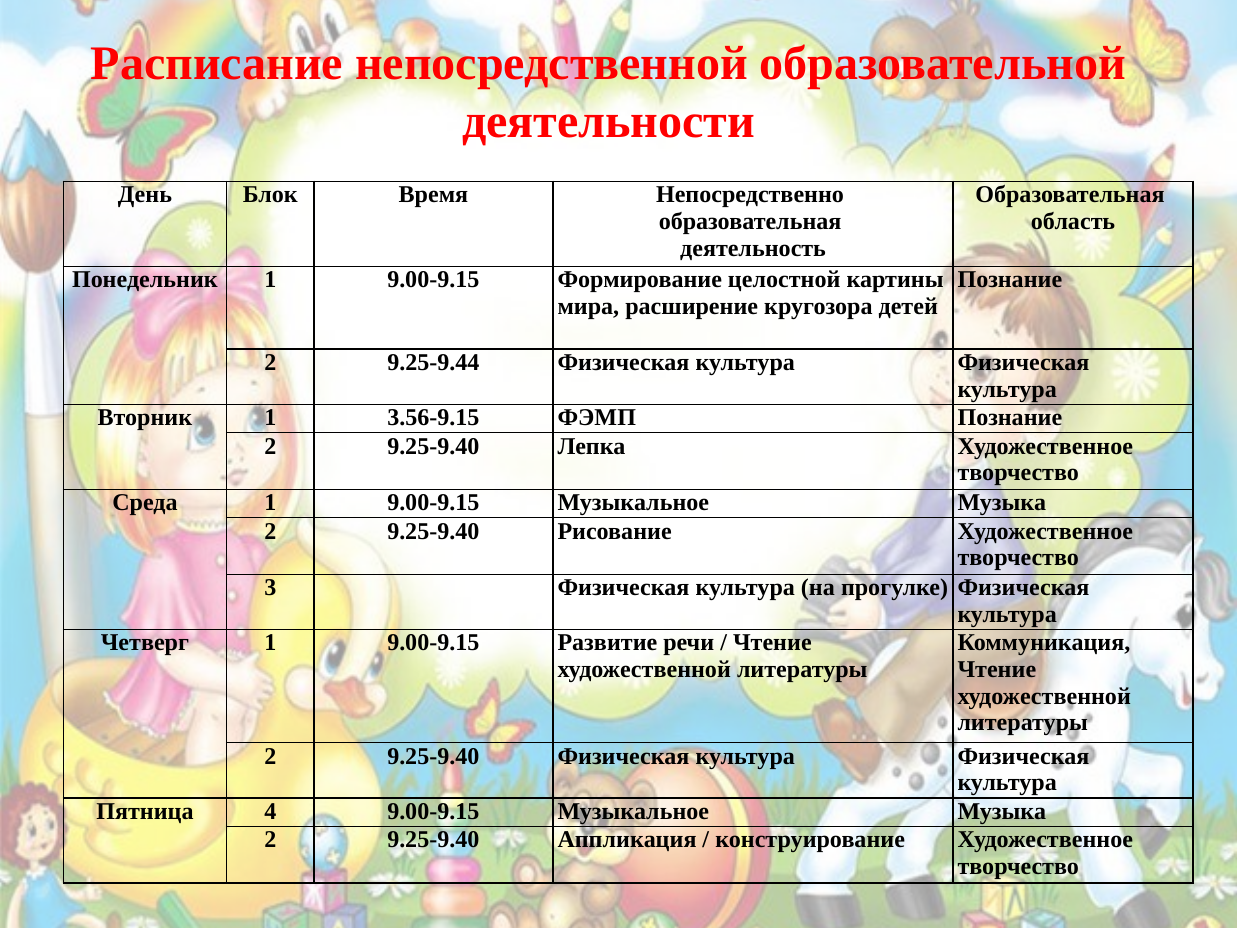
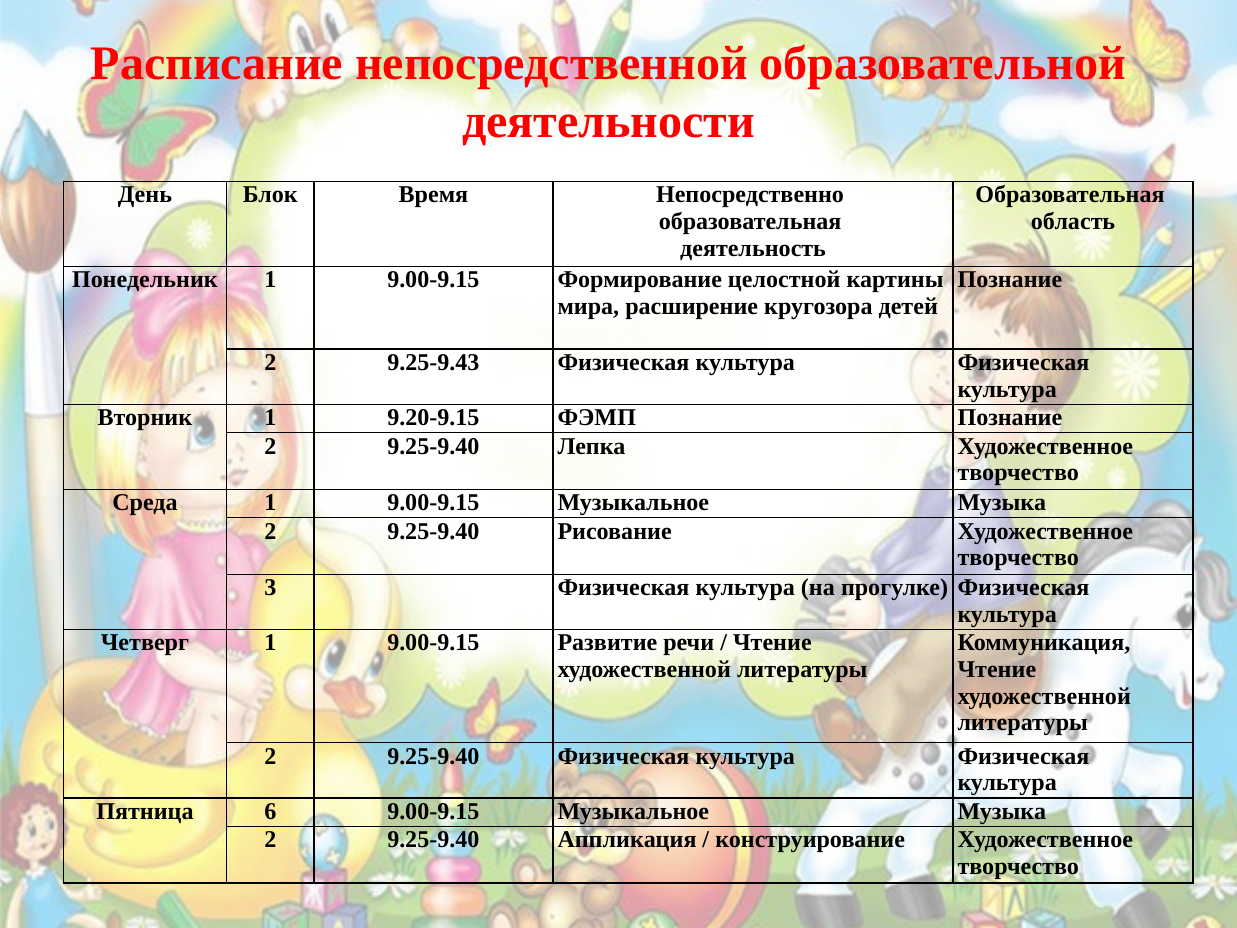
9.25-9.44: 9.25-9.44 -> 9.25-9.43 (433, 363)
3.56-9.15: 3.56-9.15 -> 9.20-9.15 (433, 418)
4: 4 -> 6 (270, 811)
